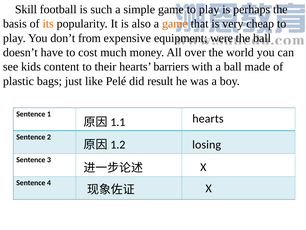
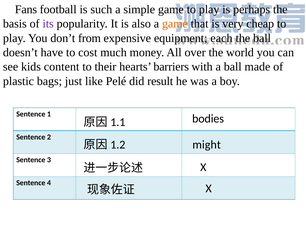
Skill: Skill -> Fans (26, 9)
its colour: orange -> purple (48, 24)
were: were -> each (221, 38)
hearts: hearts -> bodies (208, 118)
losing: losing -> might (207, 144)
